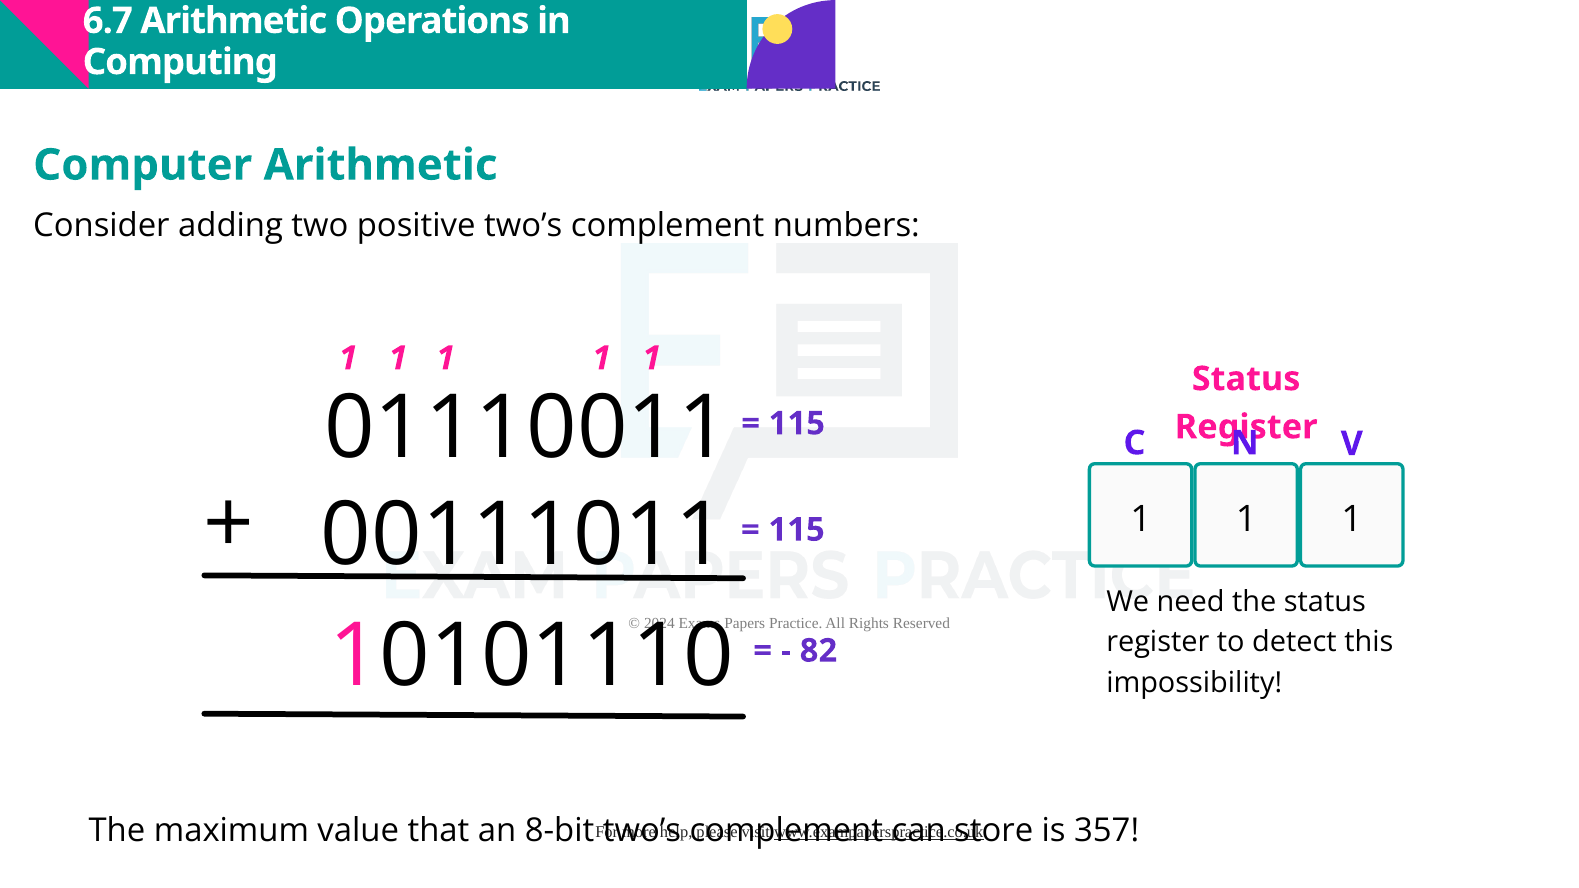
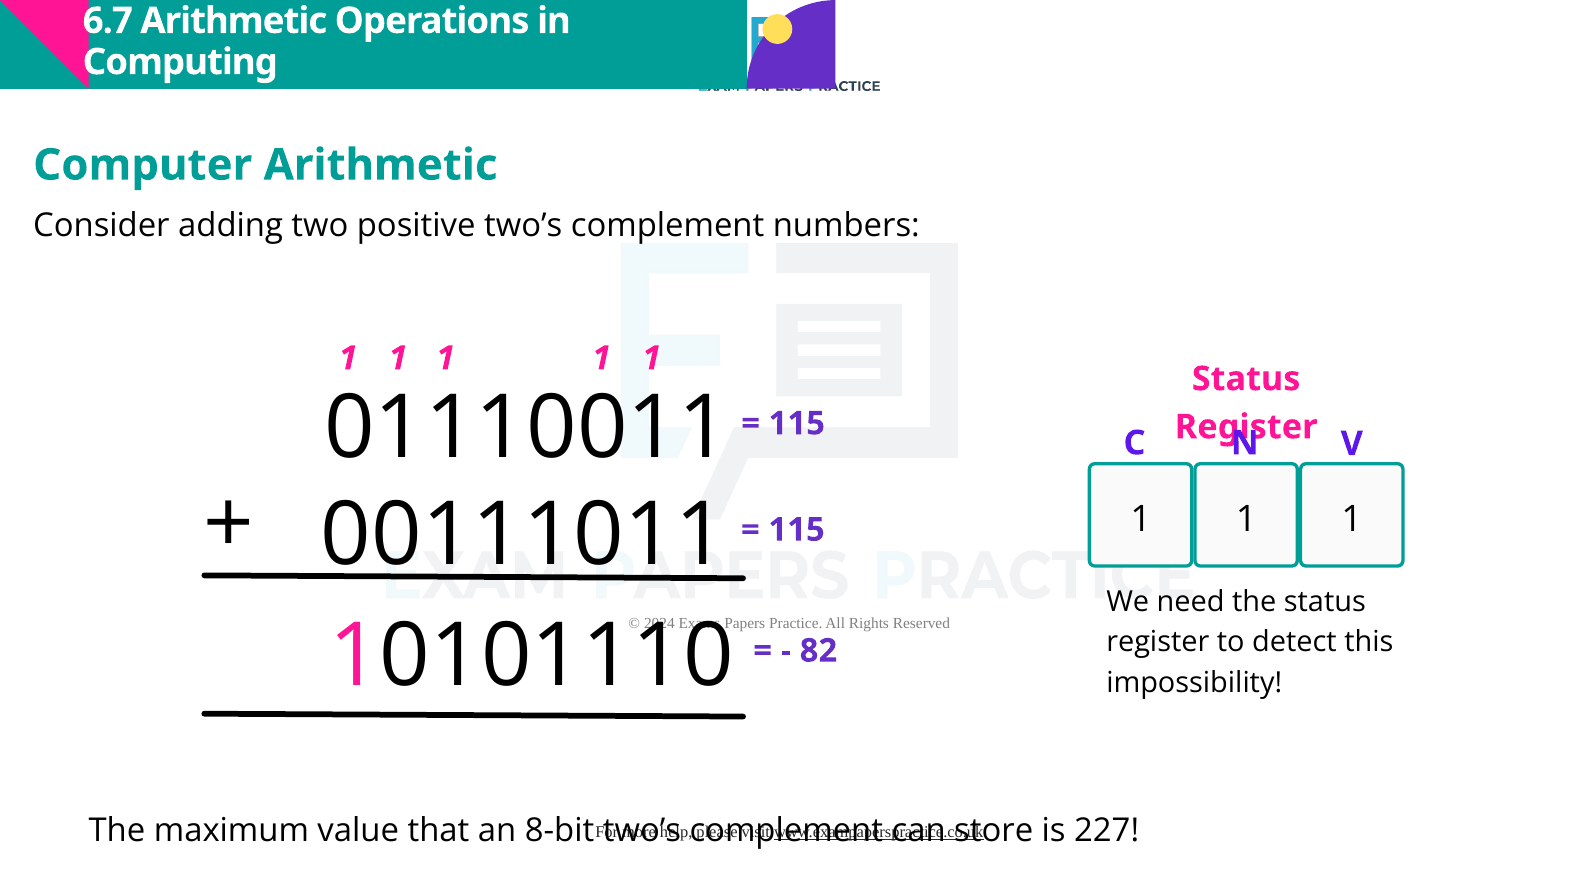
357: 357 -> 227 (1107, 830)
